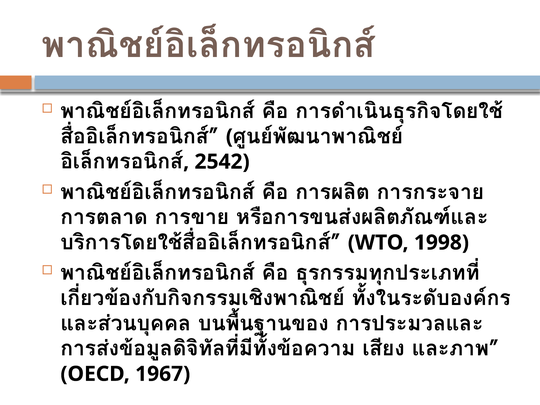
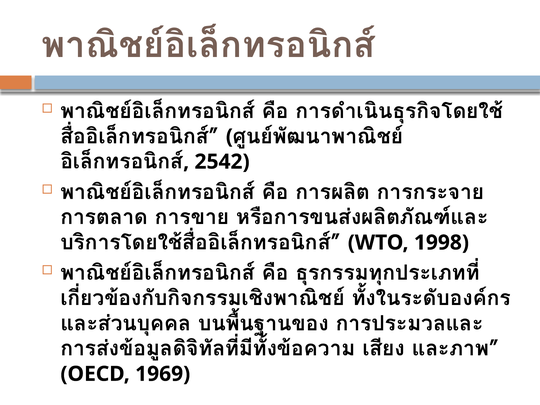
1967: 1967 -> 1969 (163, 374)
